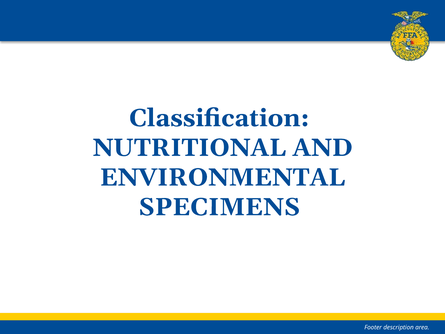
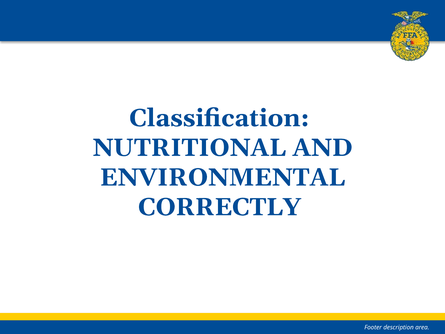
SPECIMENS: SPECIMENS -> CORRECTLY (220, 207)
